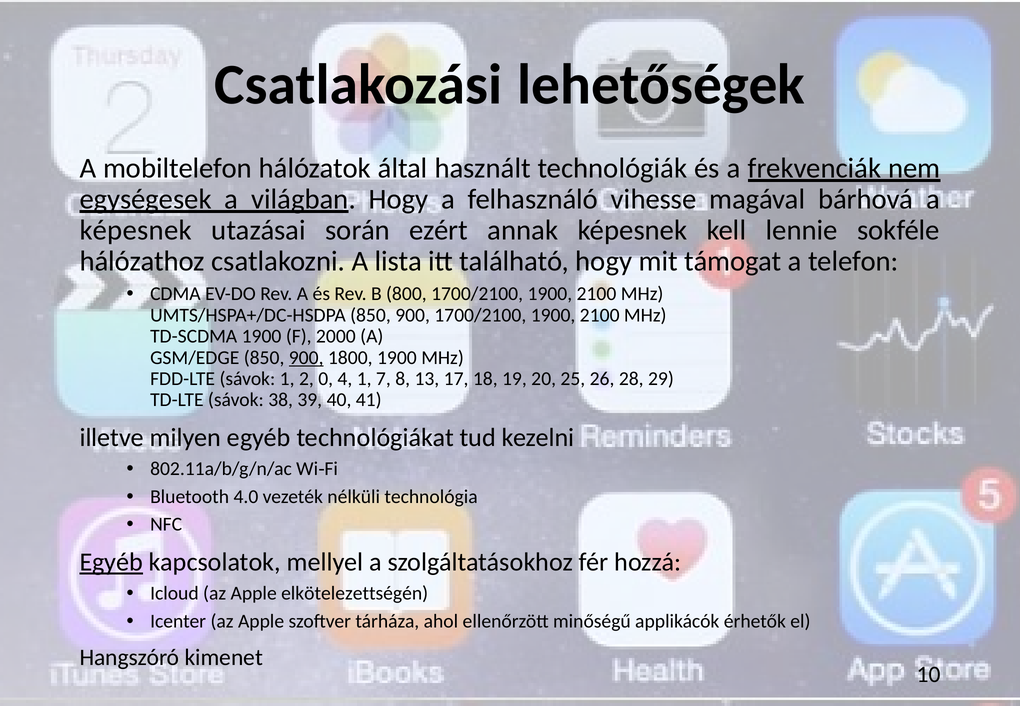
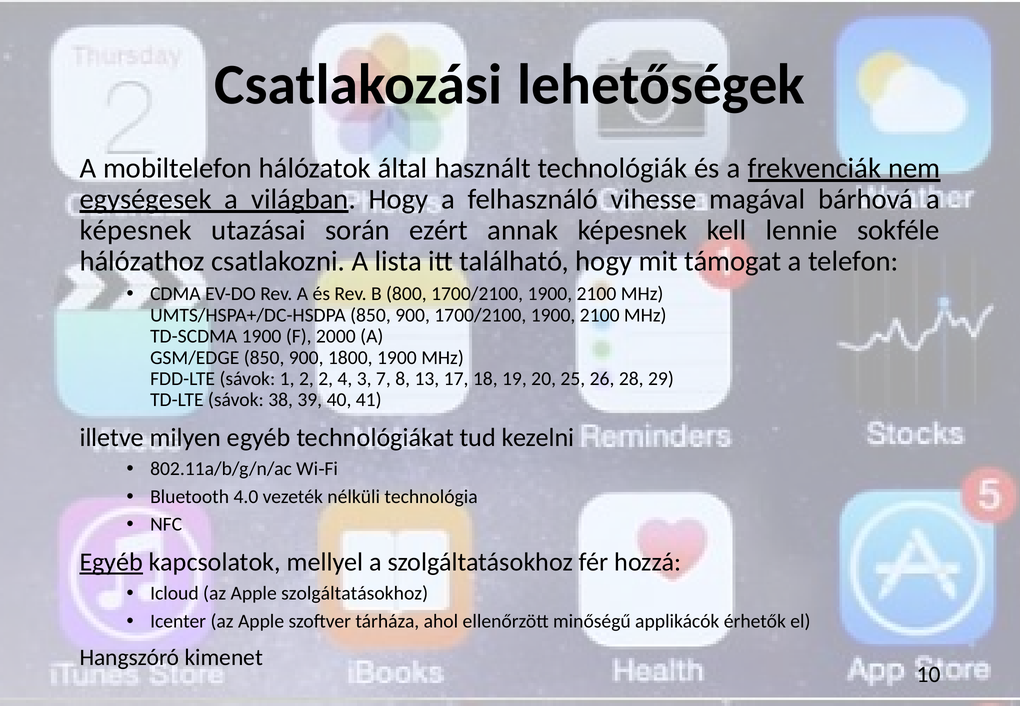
900 underline: present -> none (306, 358)
2 0: 0 -> 2 (326, 379)
4 1: 1 -> 3 (364, 379)
Apple elkötelezettségén: elkötelezettségén -> szolgáltatásokhoz (355, 594)
